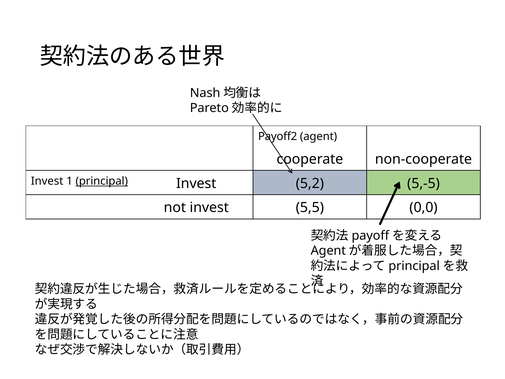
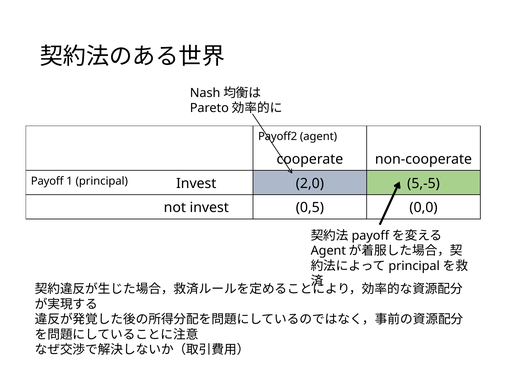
Invest: Invest -> Payoff (47, 181)
principal underline: present -> none (102, 181)
5,2: 5,2 -> 2,0 (310, 183)
5,5: 5,5 -> 0,5 (310, 208)
